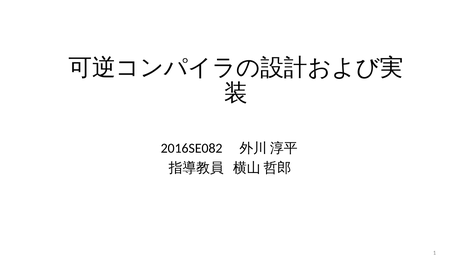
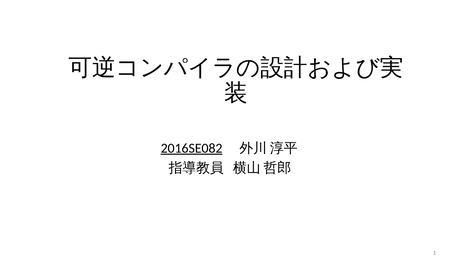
2016SE082 underline: none -> present (192, 149)
